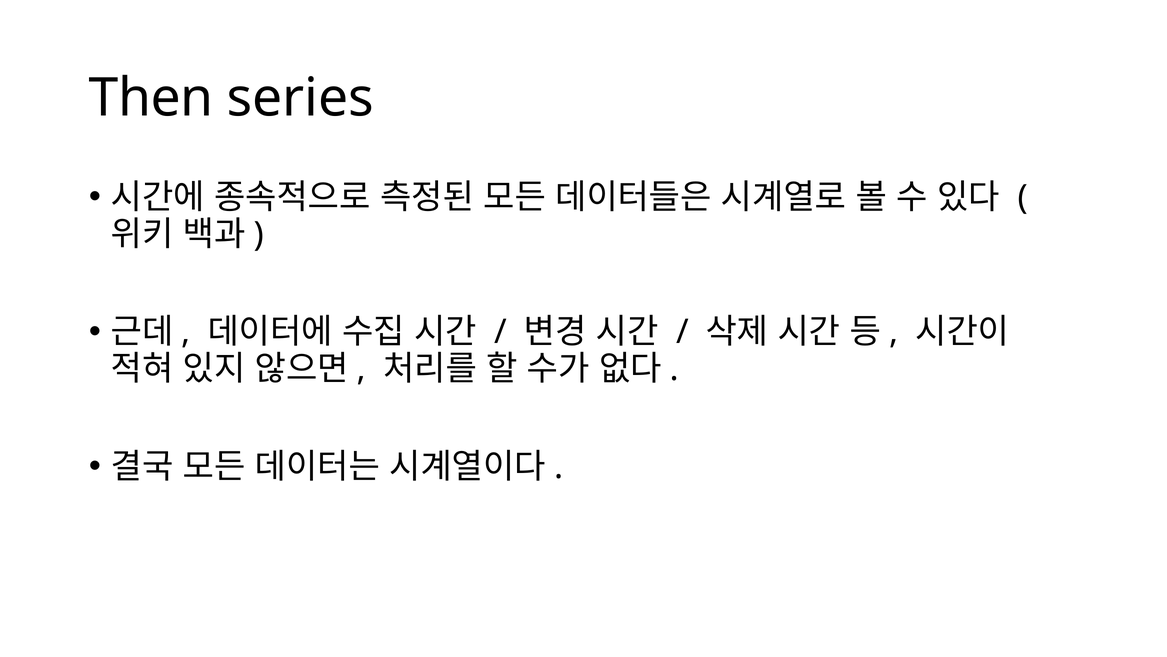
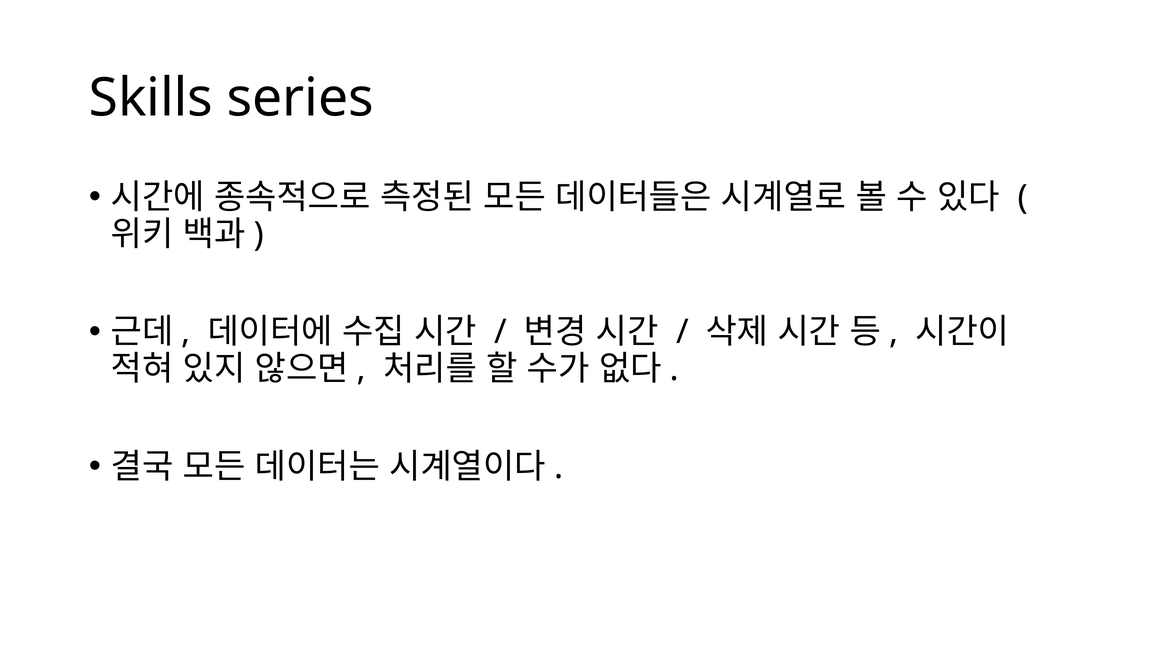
Then: Then -> Skills (151, 98)
